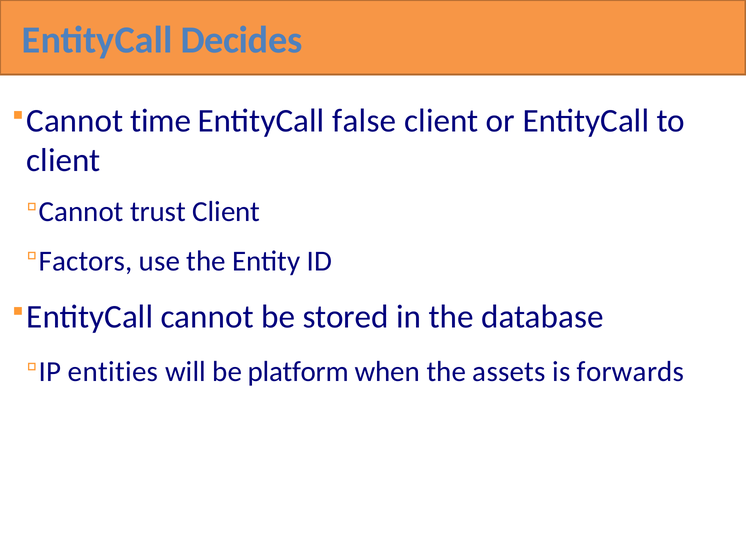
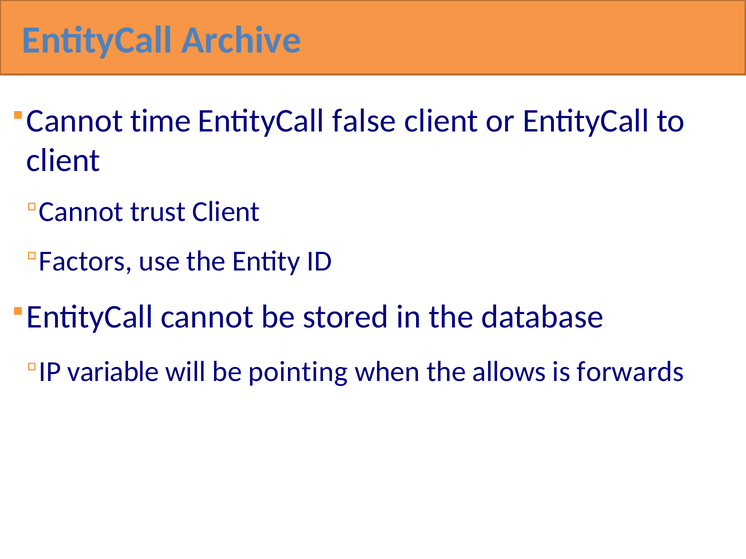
Decides: Decides -> Archive (241, 40)
entities: entities -> variable (113, 372)
platform: platform -> pointing (298, 372)
assets: assets -> allows (509, 372)
